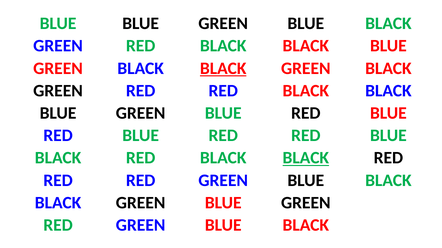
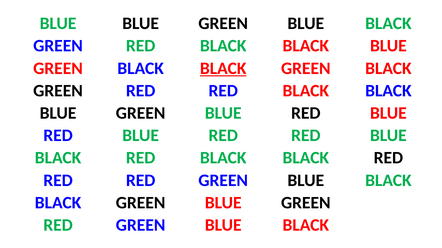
BLACK underline: present -> none (306, 158)
